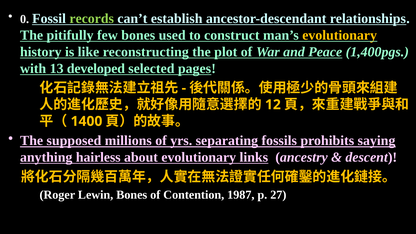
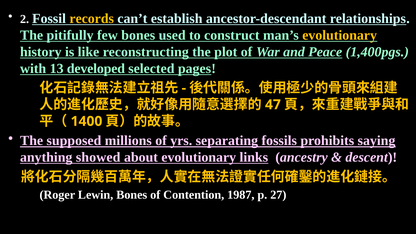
0: 0 -> 2 (25, 19)
records colour: light green -> yellow (92, 19)
12: 12 -> 47 (273, 105)
hairless: hairless -> showed (98, 157)
